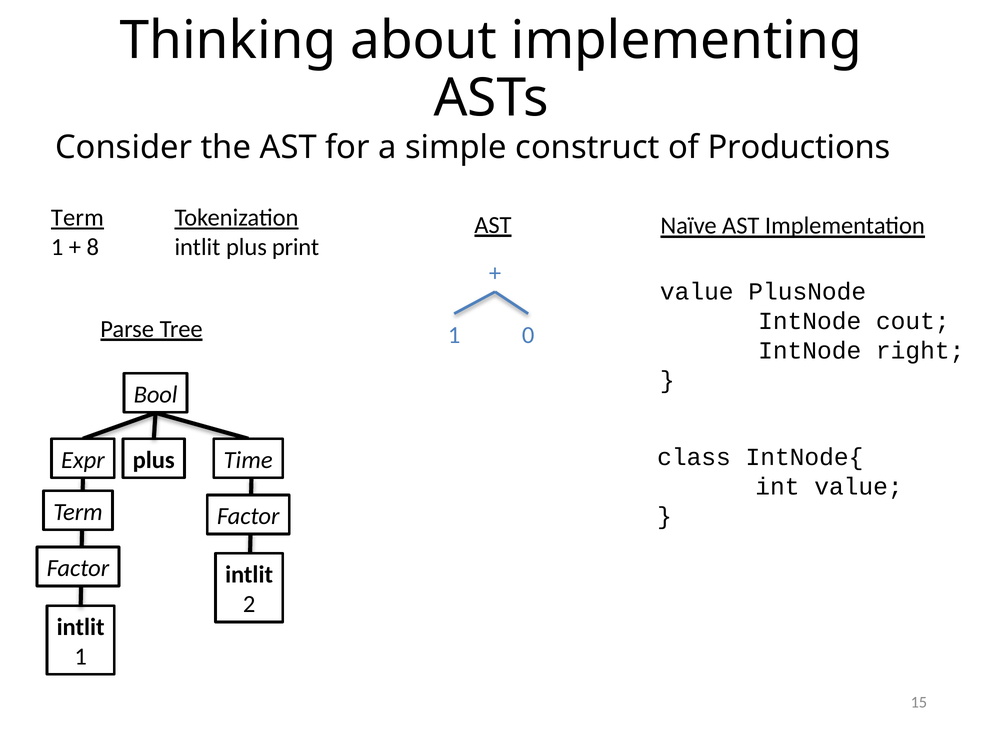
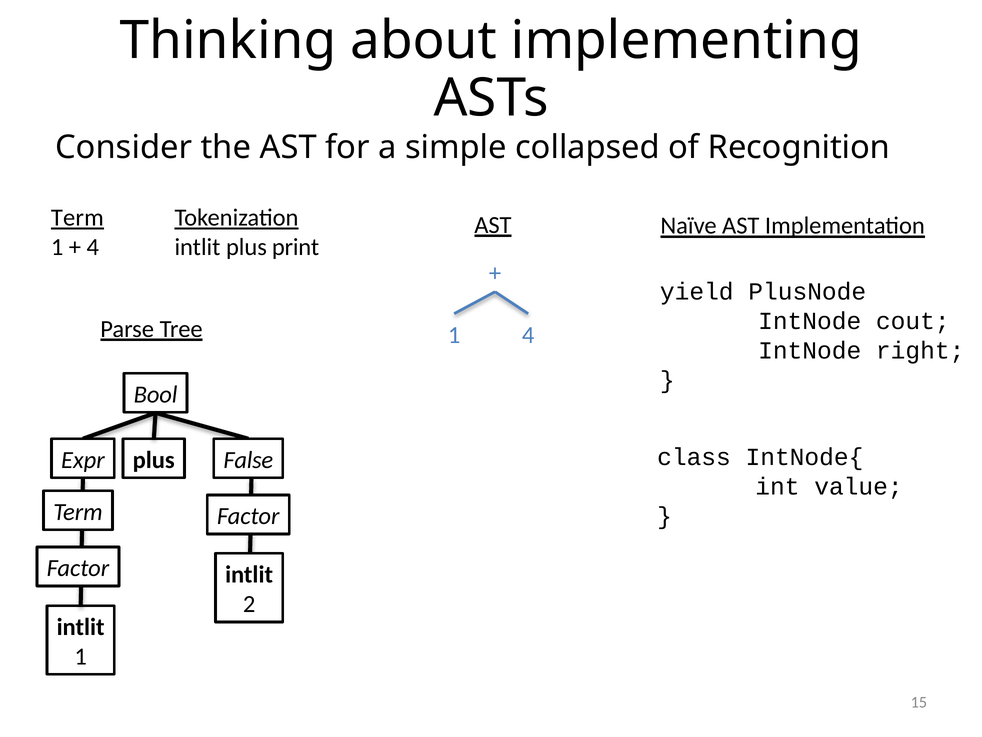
construct: construct -> collapsed (588, 147)
Productions: Productions -> Recognition (799, 147)
8: 8 -> 4 (93, 247)
value: value -> yield (697, 291)
1 0: 0 -> 4 (528, 335)
Time: Time -> False (248, 460)
